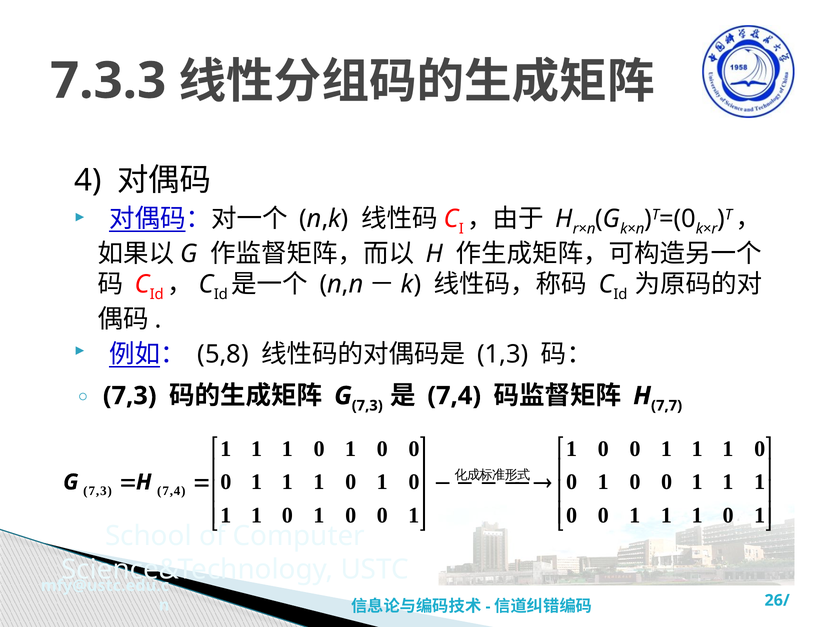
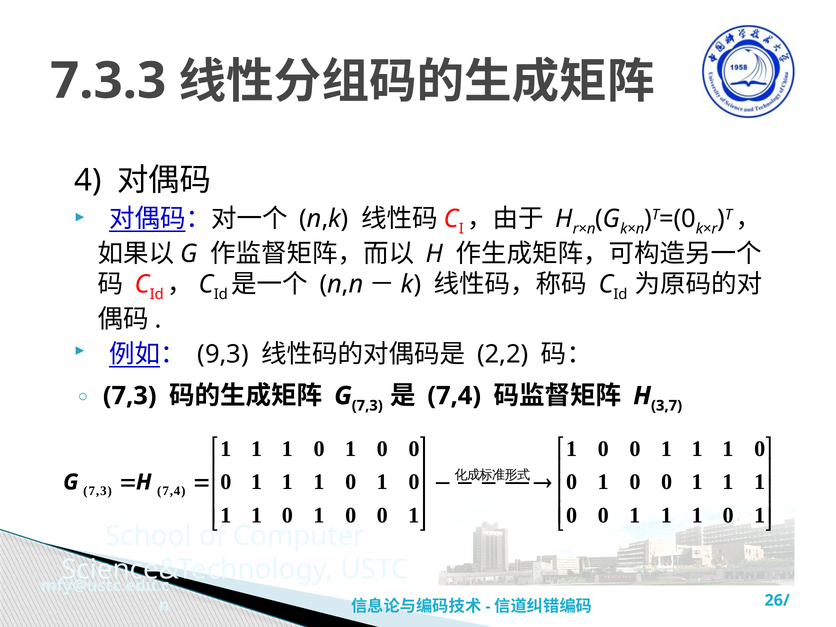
5,8: 5,8 -> 9,3 (223, 354)
1,3: 1,3 -> 2,2 (503, 354)
7,7: 7,7 -> 3,7 (667, 406)
